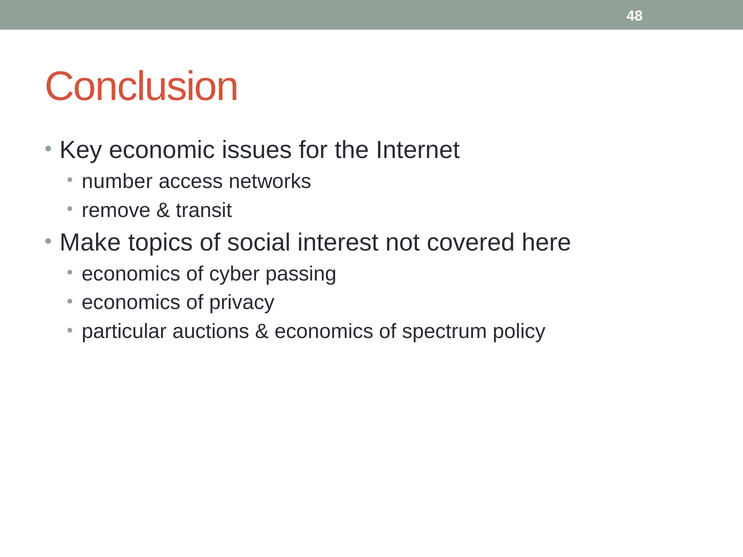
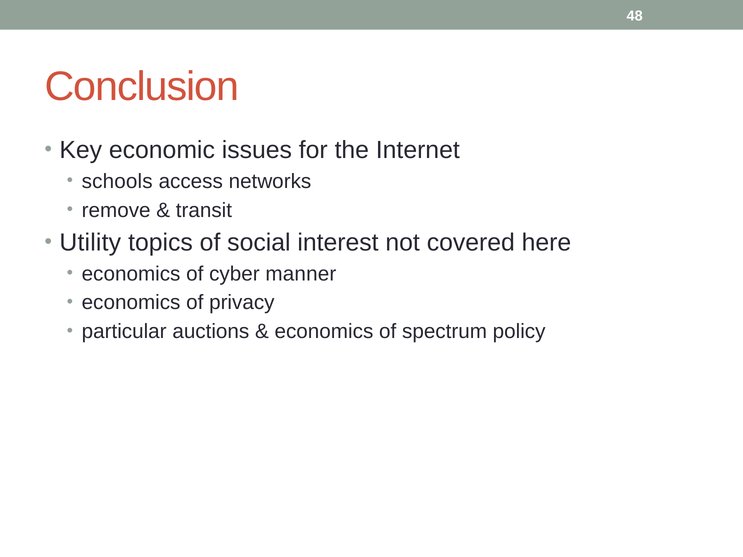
number: number -> schools (117, 181)
Make: Make -> Utility (90, 243)
passing: passing -> manner (301, 274)
